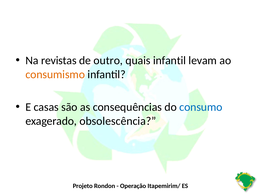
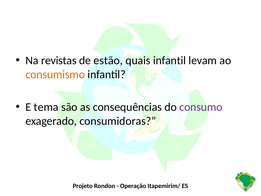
outro: outro -> estão (108, 60)
casas: casas -> tema (46, 107)
consumo colour: blue -> purple (201, 107)
obsolescência: obsolescência -> consumidoras (118, 121)
